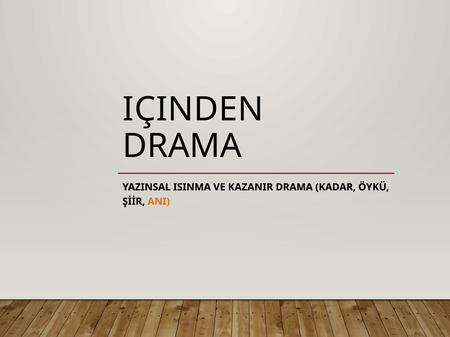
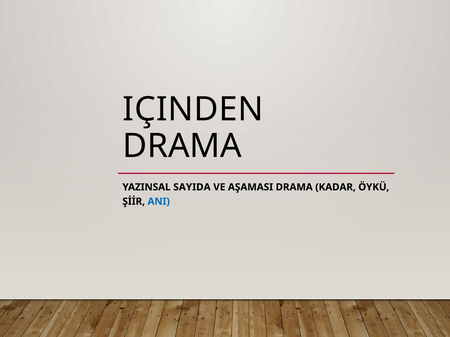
ISINMA: ISINMA -> SAYIDA (192, 187)
KAZANIR: KAZANIR -> AŞAMASI (251, 187)
ANI colour: orange -> blue (159, 202)
